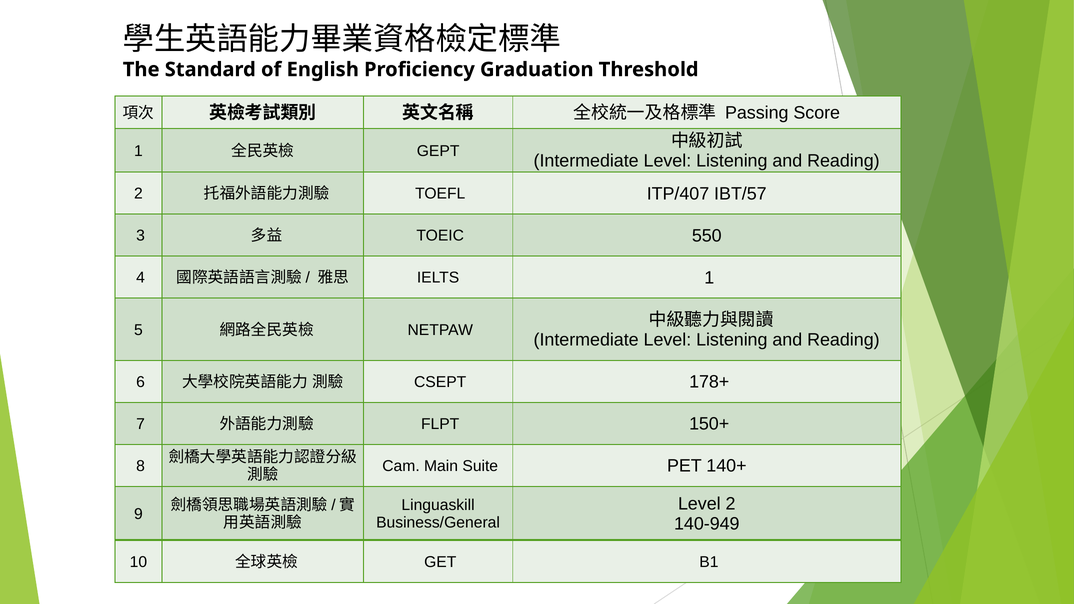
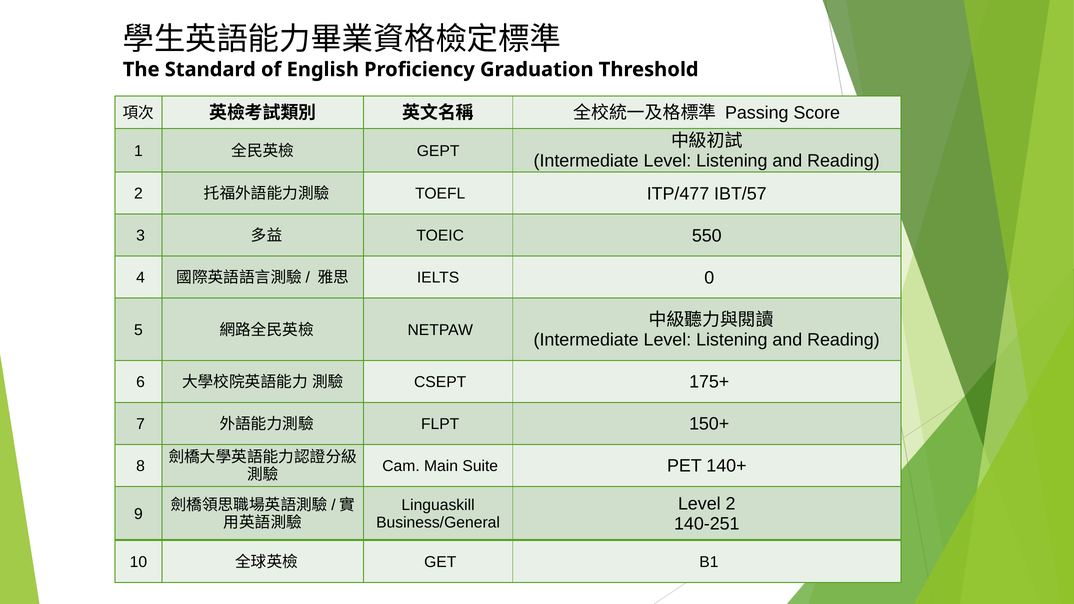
ITP/407: ITP/407 -> ITP/477 (678, 194)
IELTS 1: 1 -> 0 (709, 278)
178+: 178+ -> 175+ (709, 382)
140-949: 140-949 -> 140-251 (707, 524)
